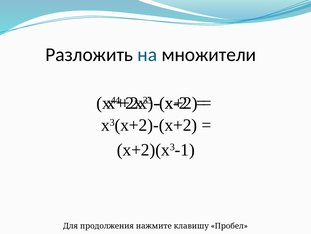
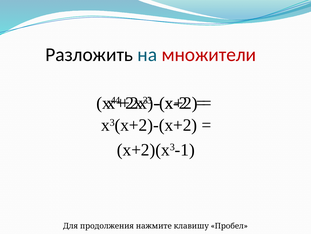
множители colour: black -> red (209, 55)
